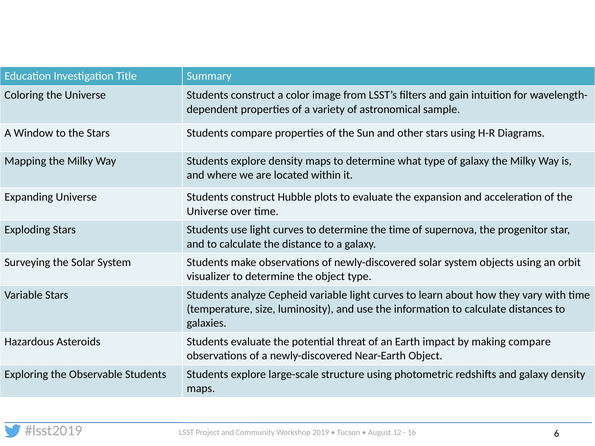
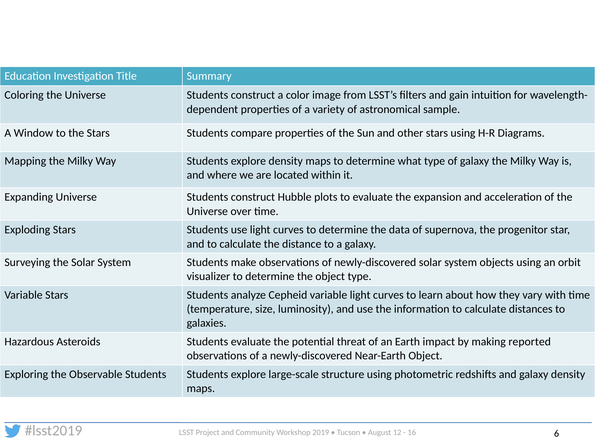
the time: time -> data (399, 230)
making compare: compare -> reported (530, 342)
